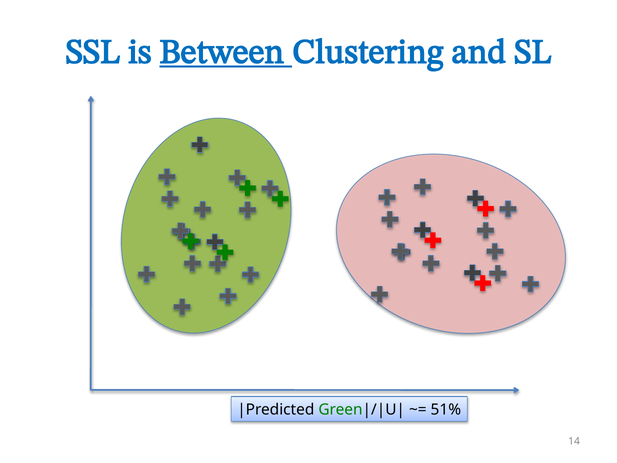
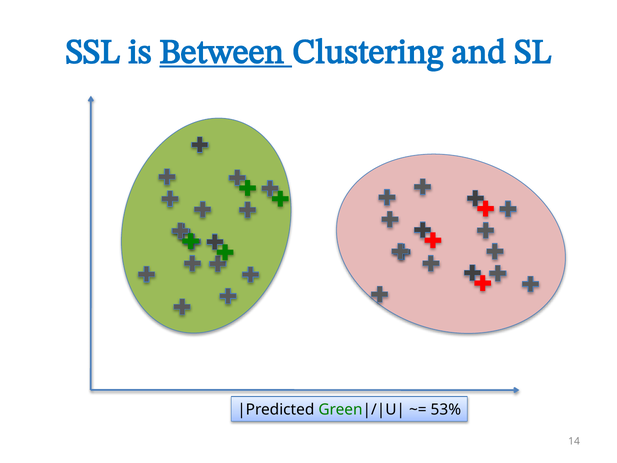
51%: 51% -> 53% (446, 410)
